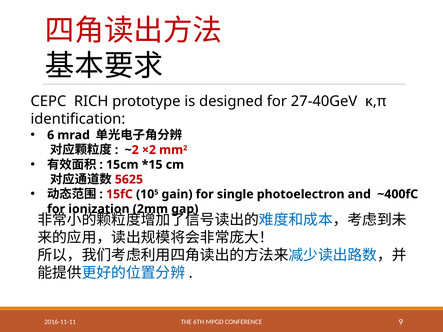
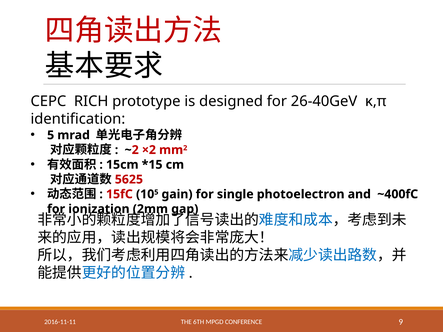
27-40GeV: 27-40GeV -> 26-40GeV (324, 101)
6: 6 -> 5 (51, 135)
